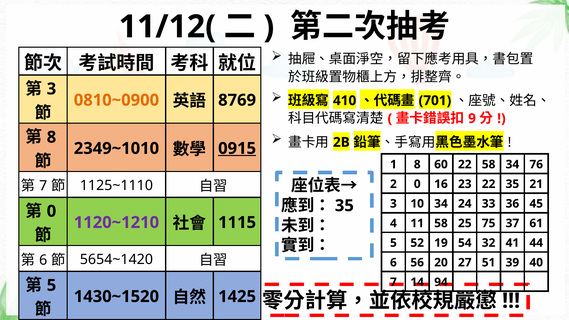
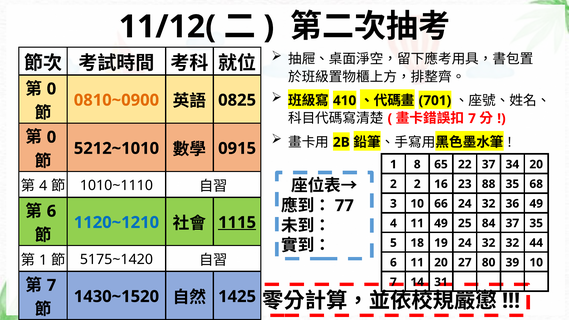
3: 3 -> 0 (51, 89)
8769: 8769 -> 0825 (237, 100)
9: 9 -> 7 (472, 119)
8: 8 -> 0 (51, 137)
2349~1010: 2349~1010 -> 5212~1010 (116, 148)
0915 underline: present -> none (237, 148)
60: 60 -> 65 (441, 164)
22 58: 58 -> 37 (489, 164)
34 76: 76 -> 20 (536, 164)
7: 7 -> 4 (43, 186)
1125~1110: 1125~1110 -> 1010~1110 (116, 185)
2 0: 0 -> 2 (417, 184)
23 22: 22 -> 88 (489, 184)
21: 21 -> 68 (536, 184)
35: 35 -> 77 (344, 206)
10 34: 34 -> 66 (441, 204)
33: 33 -> 32 (489, 204)
36 45: 45 -> 49 (536, 204)
0: 0 -> 6 (51, 211)
1120~1210 colour: purple -> blue (116, 223)
1115 underline: none -> present (237, 223)
11 58: 58 -> 49 (441, 223)
75: 75 -> 84 (489, 223)
37 61: 61 -> 35 (536, 223)
52: 52 -> 18 (417, 243)
19 54: 54 -> 24 (465, 243)
32 41: 41 -> 32 (512, 243)
6: 6 -> 1 (43, 260)
5654~1420: 5654~1420 -> 5175~1420 (116, 259)
6 56: 56 -> 11 (417, 263)
51: 51 -> 80 (489, 263)
39 40: 40 -> 10 (536, 263)
5: 5 -> 7 (51, 285)
94: 94 -> 31 (441, 282)
